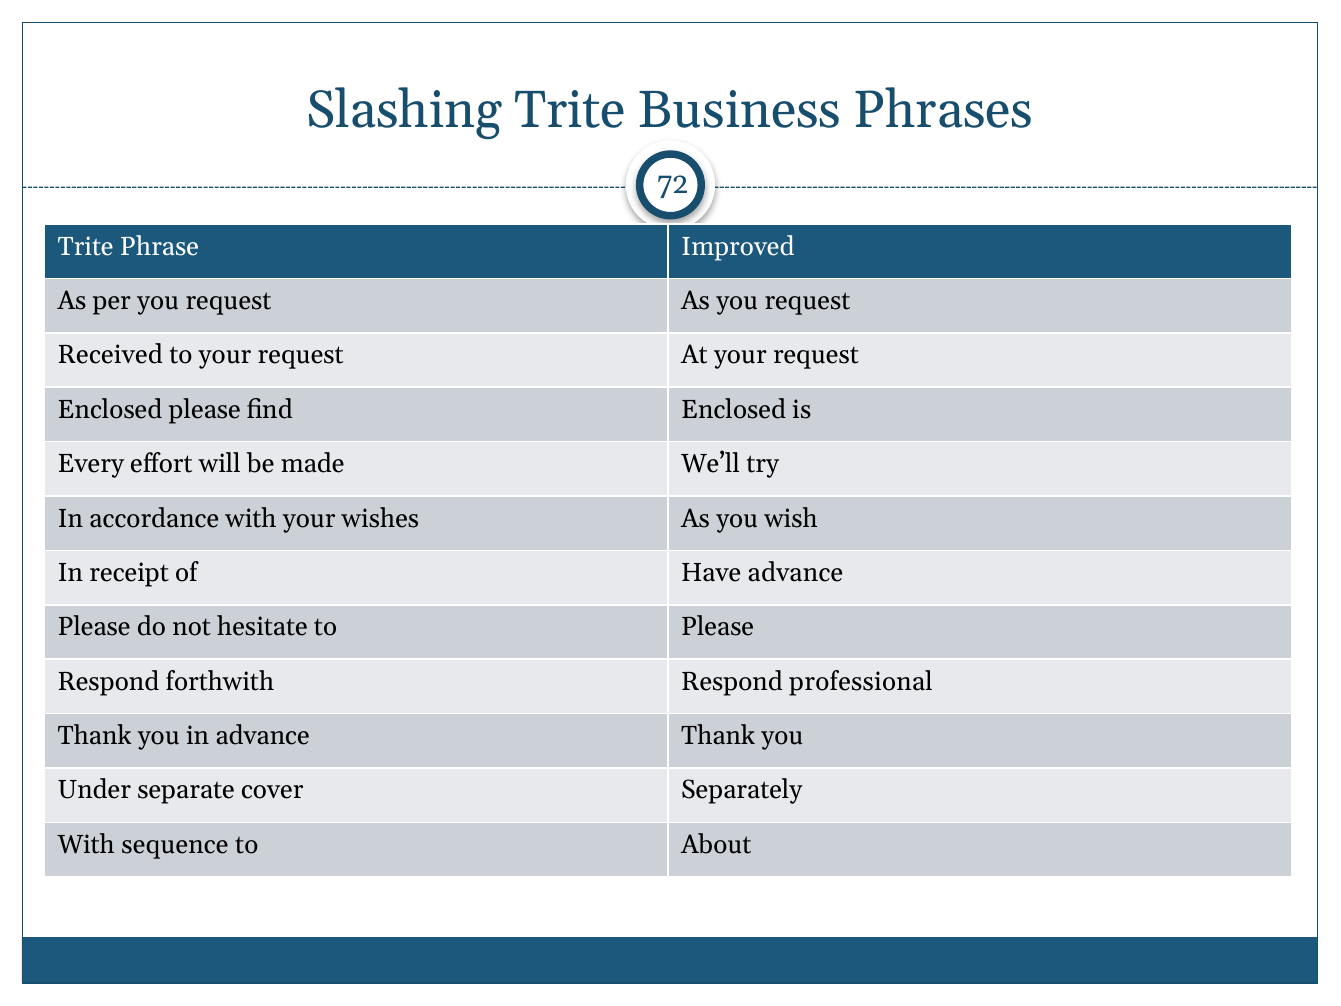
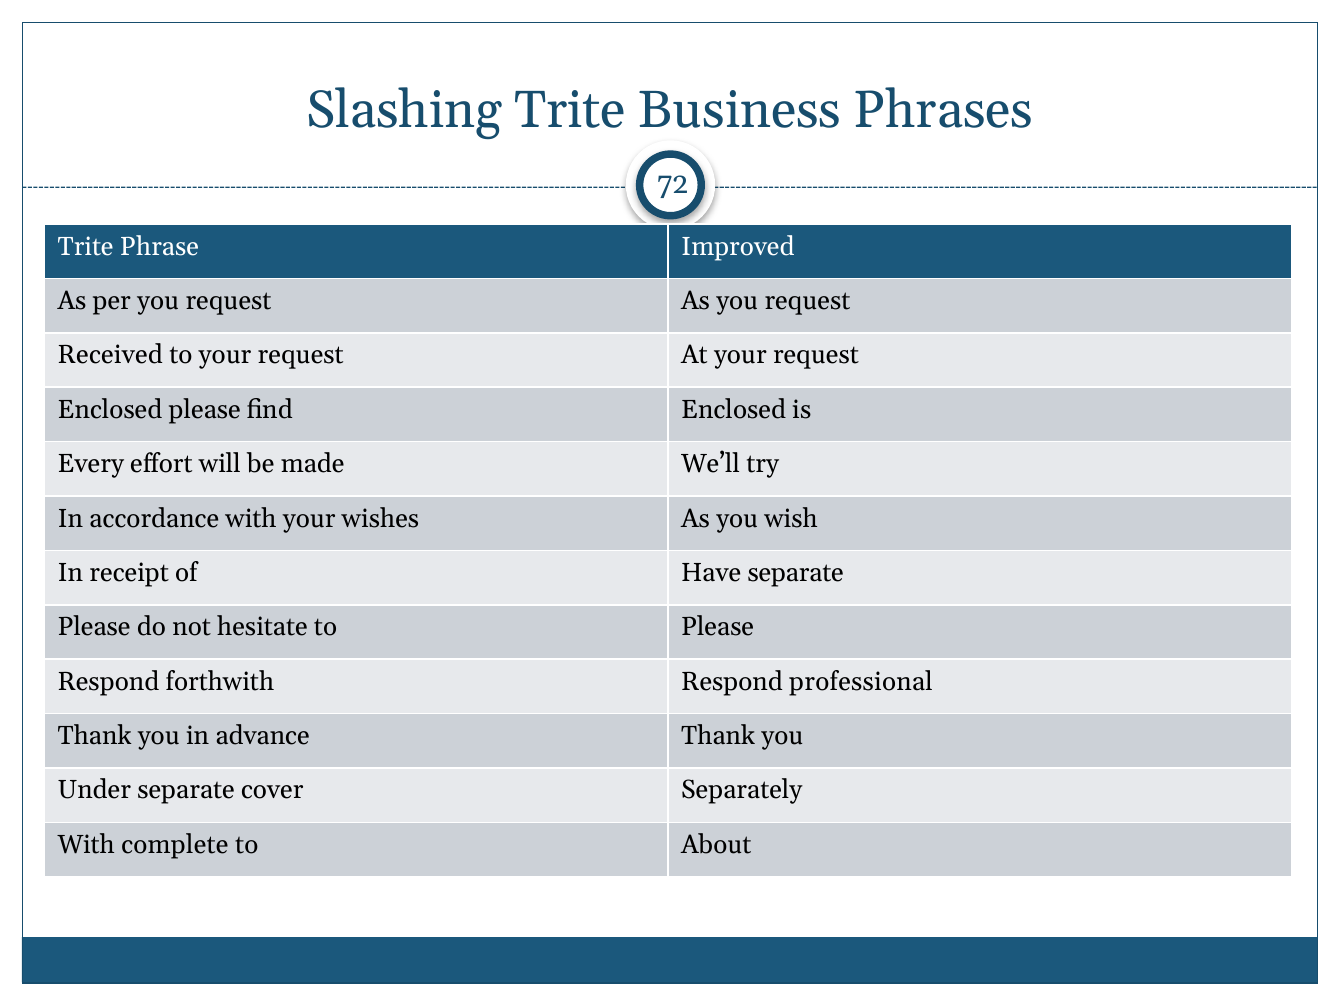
Have advance: advance -> separate (796, 573)
sequence: sequence -> complete (175, 845)
